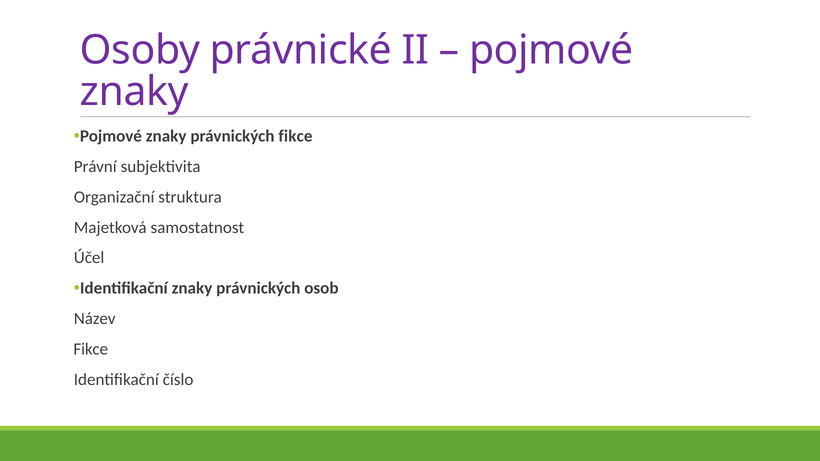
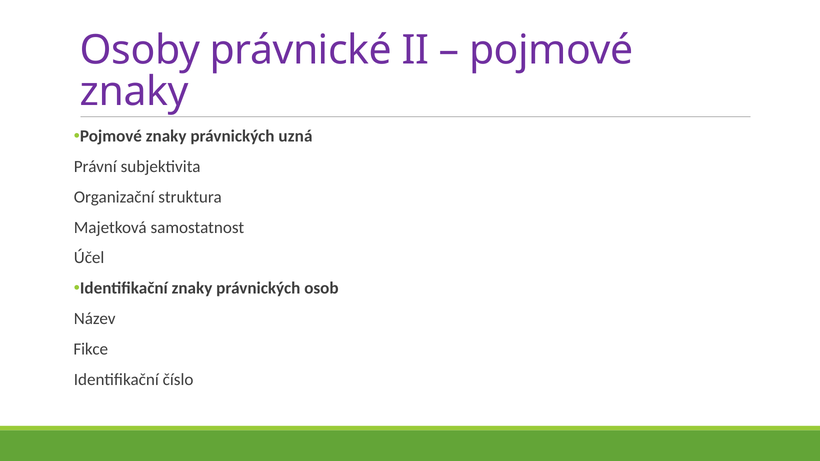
právnických fikce: fikce -> uzná (295, 136)
